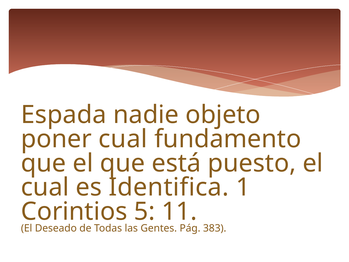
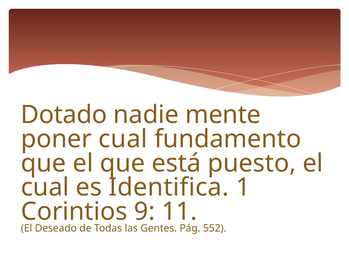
Espada: Espada -> Dotado (64, 115)
objeto: objeto -> mente (223, 115)
5: 5 -> 9 (144, 211)
383: 383 -> 552 (215, 228)
